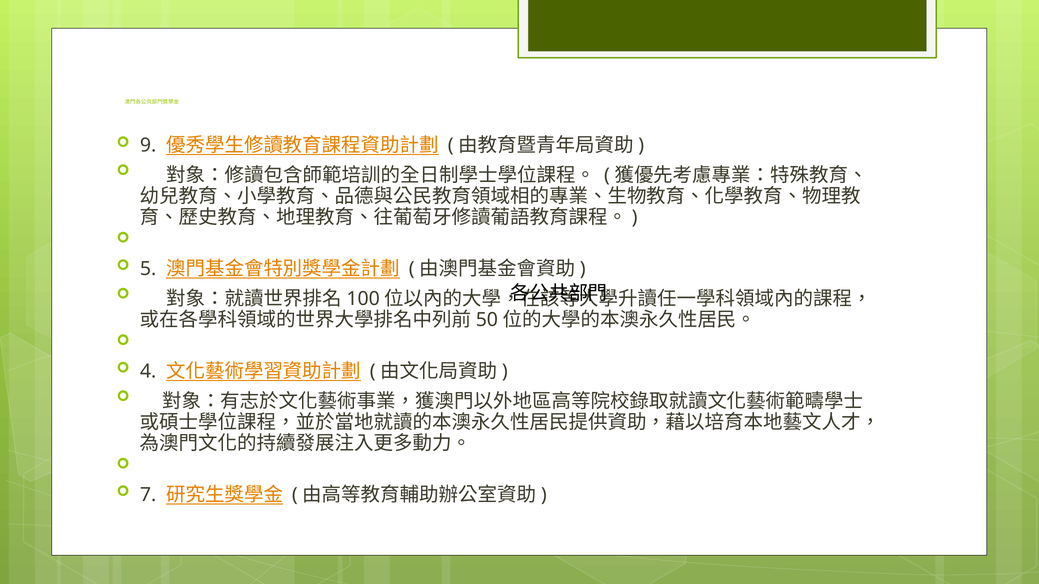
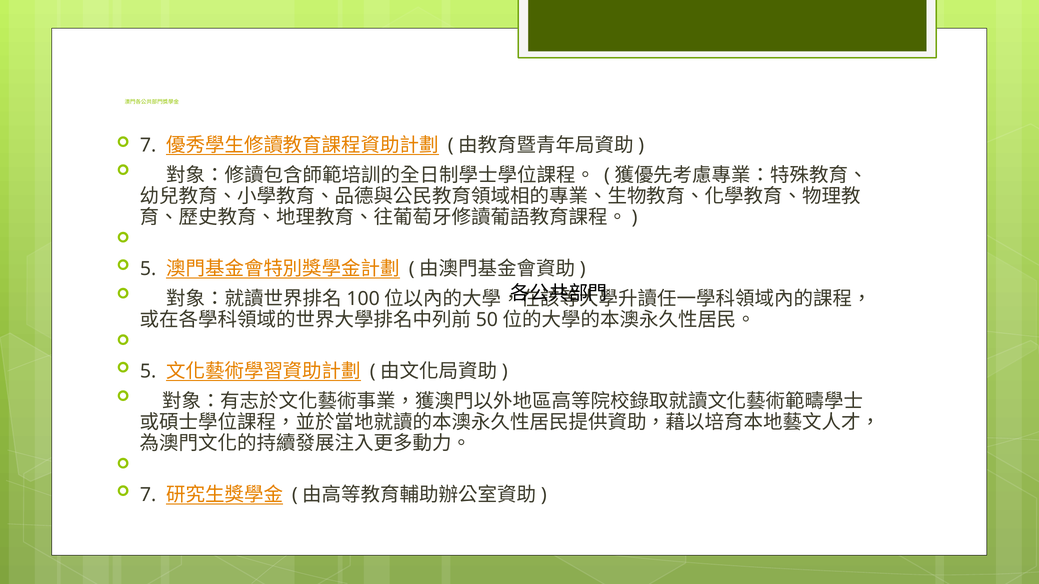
9: 9 -> 7 (148, 145)
4: 4 -> 5 (148, 371)
